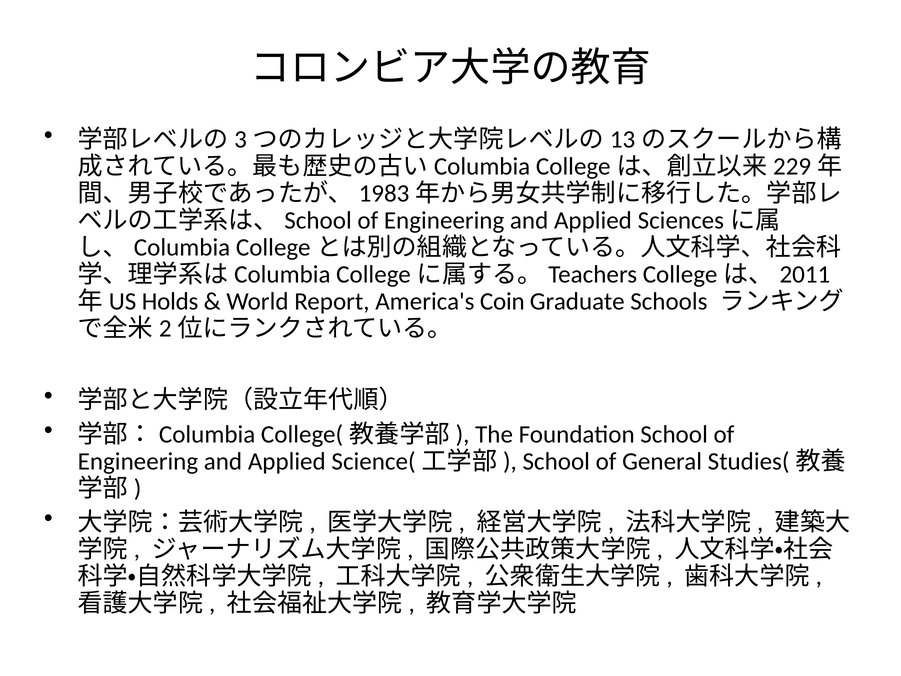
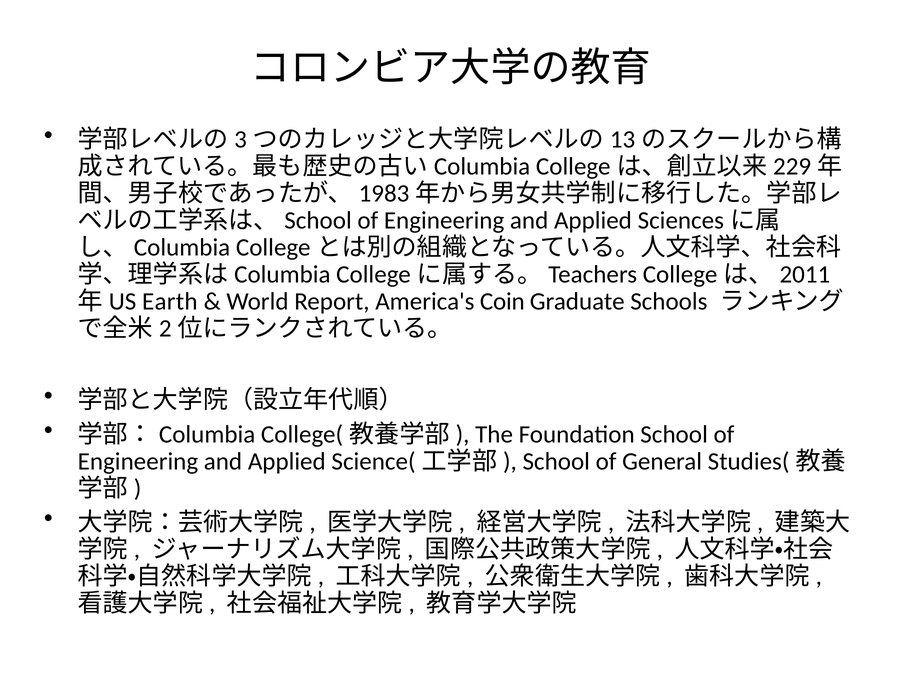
Holds: Holds -> Earth (170, 301)
